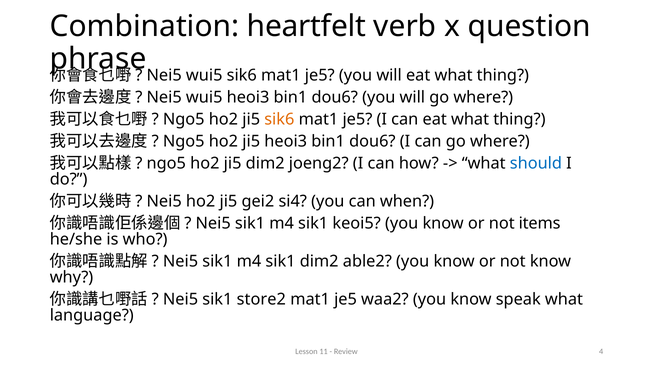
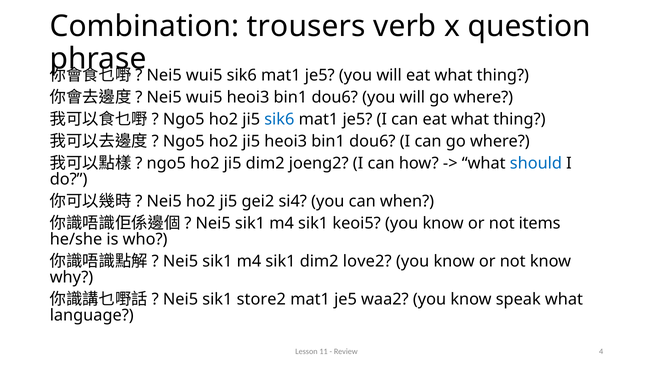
heartfelt: heartfelt -> trousers (306, 26)
sik6 colour: orange -> blue (279, 119)
able2: able2 -> love2 (367, 261)
